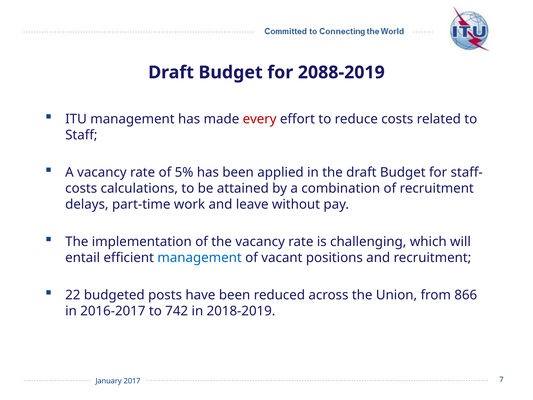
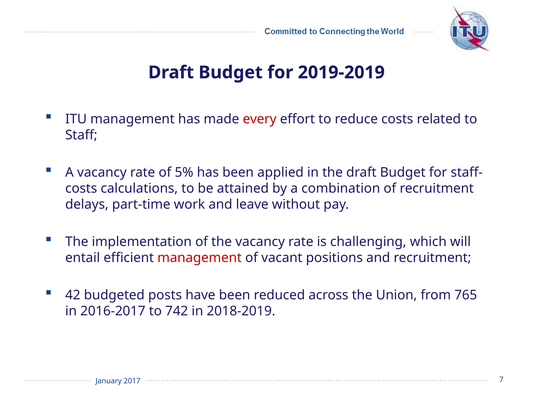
2088-2019: 2088-2019 -> 2019-2019 (341, 72)
management colour: blue -> red (200, 258)
22: 22 -> 42 (73, 295)
866: 866 -> 765 (466, 295)
